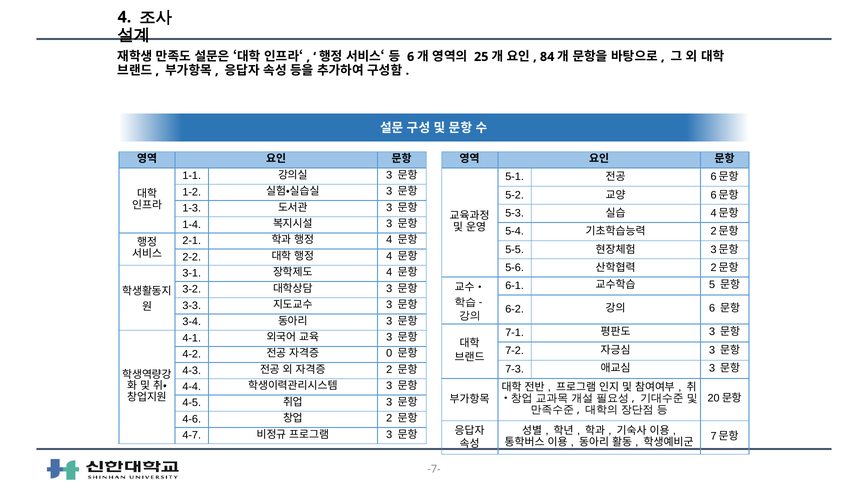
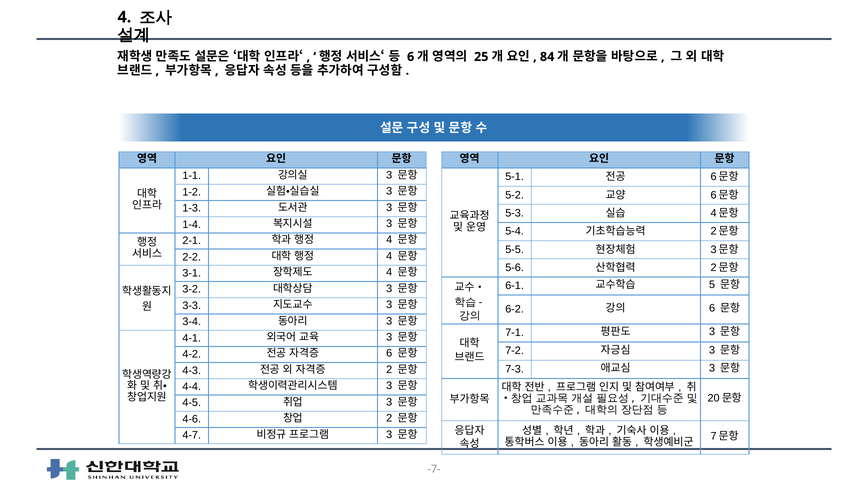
0: 0 -> 6 (389, 354)
